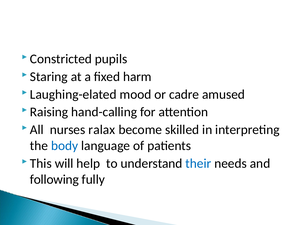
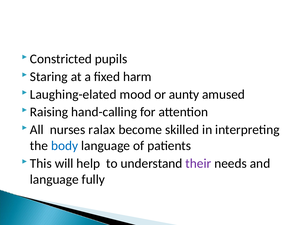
cadre: cadre -> aunty (184, 94)
their colour: blue -> purple (198, 163)
following: following -> language (54, 179)
